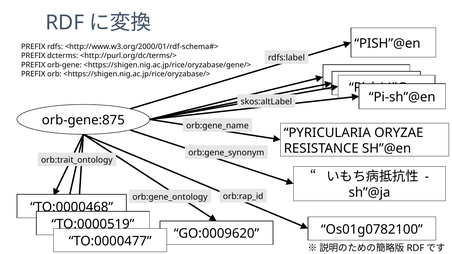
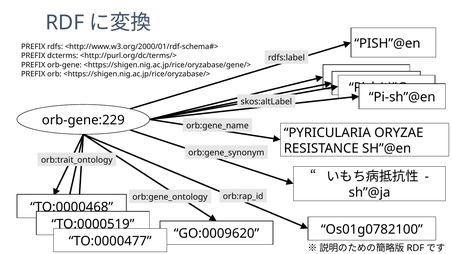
orb-gene:875: orb-gene:875 -> orb-gene:229 (83, 120)
